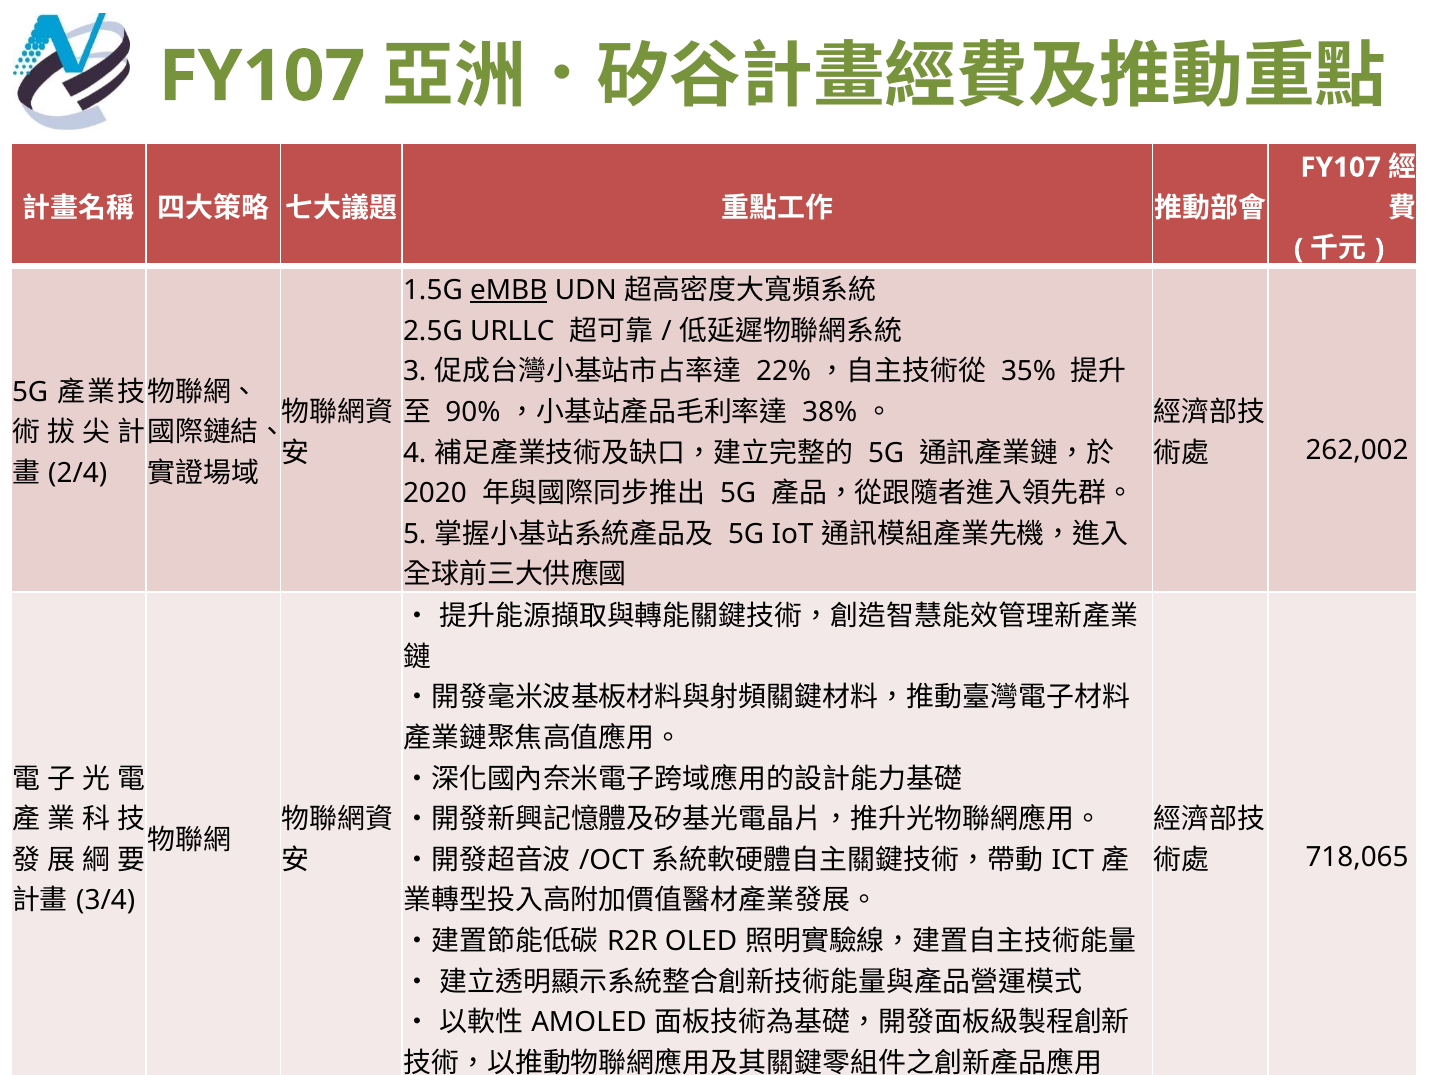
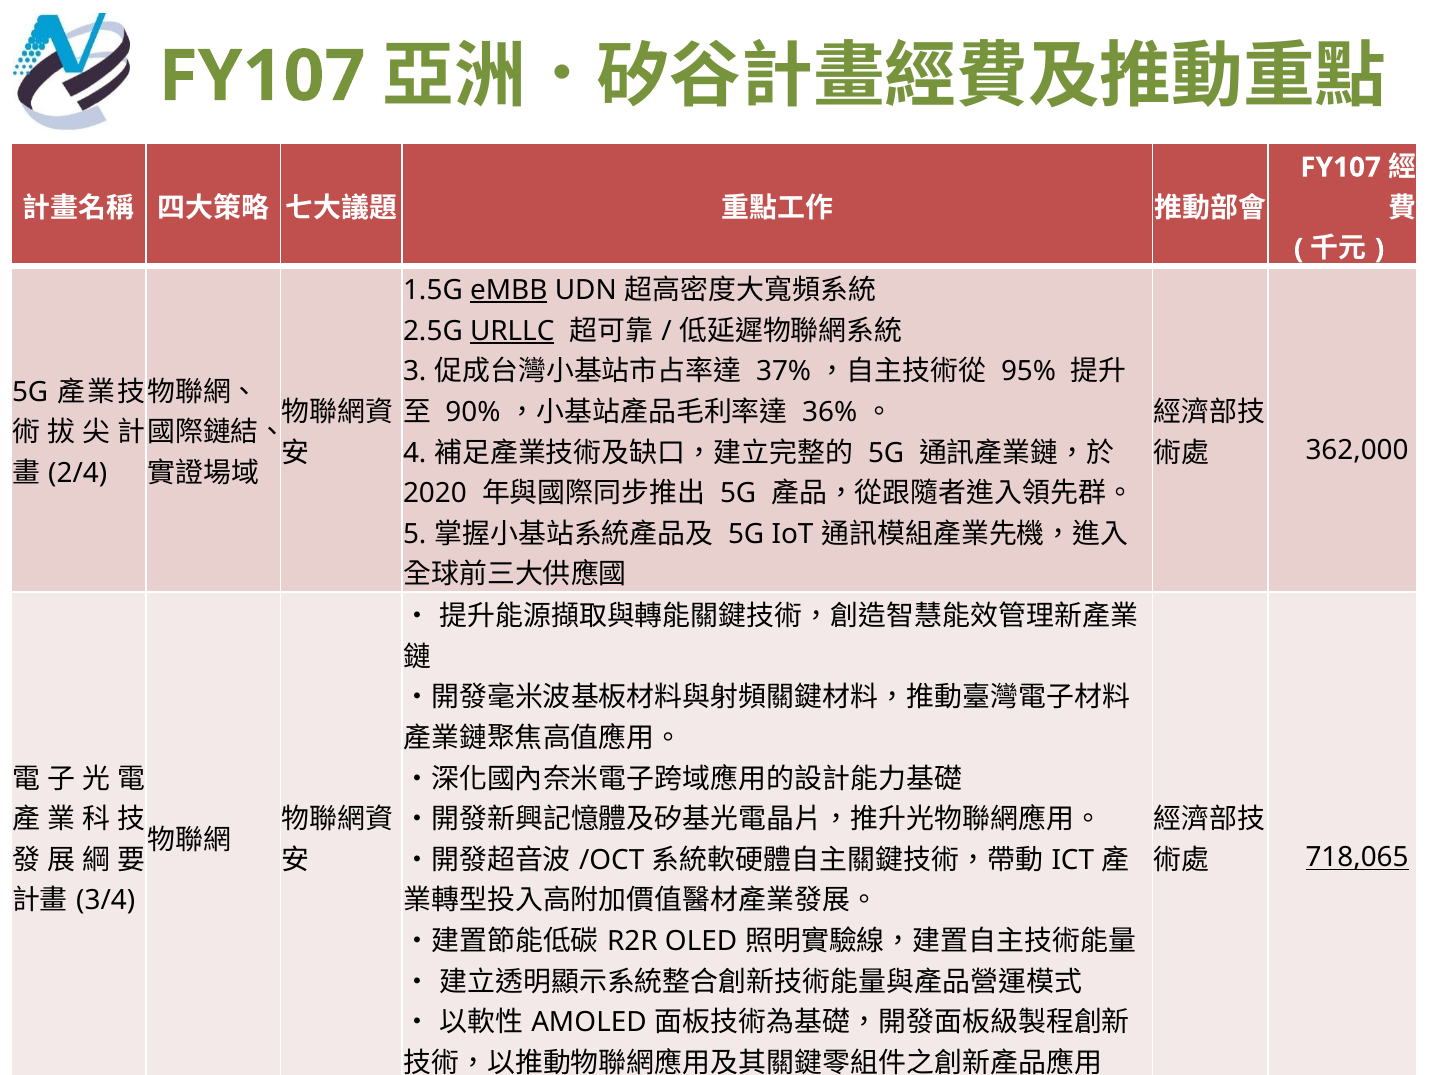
URLLC underline: none -> present (512, 331)
22%: 22% -> 37% (784, 372)
35%: 35% -> 95% (1029, 372)
38%: 38% -> 36% (830, 412)
262,002: 262,002 -> 362,000 (1357, 450)
718,065 underline: none -> present (1357, 858)
